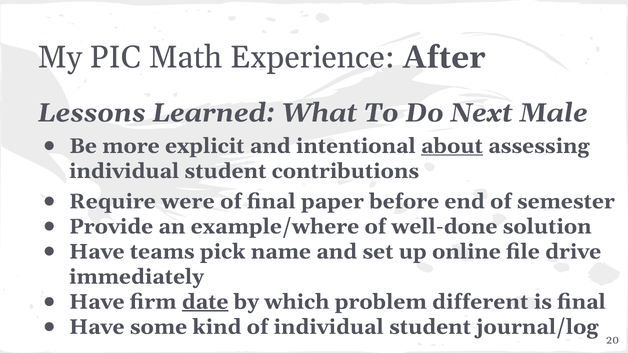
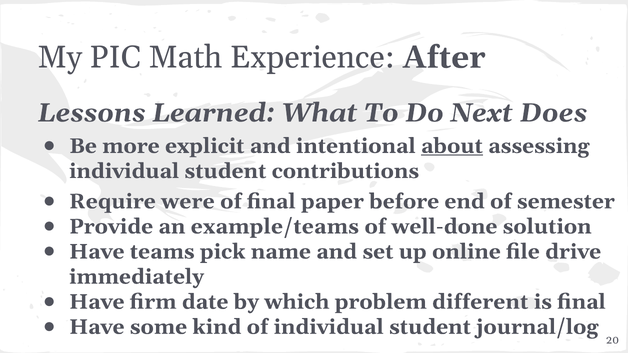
Male: Male -> Does (553, 113)
example/where: example/where -> example/teams (275, 227)
date underline: present -> none (205, 302)
